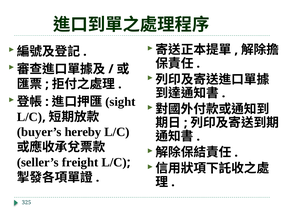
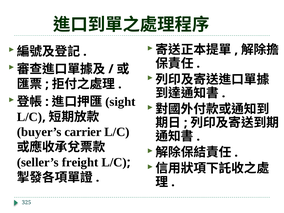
hereby: hereby -> carrier (83, 132)
